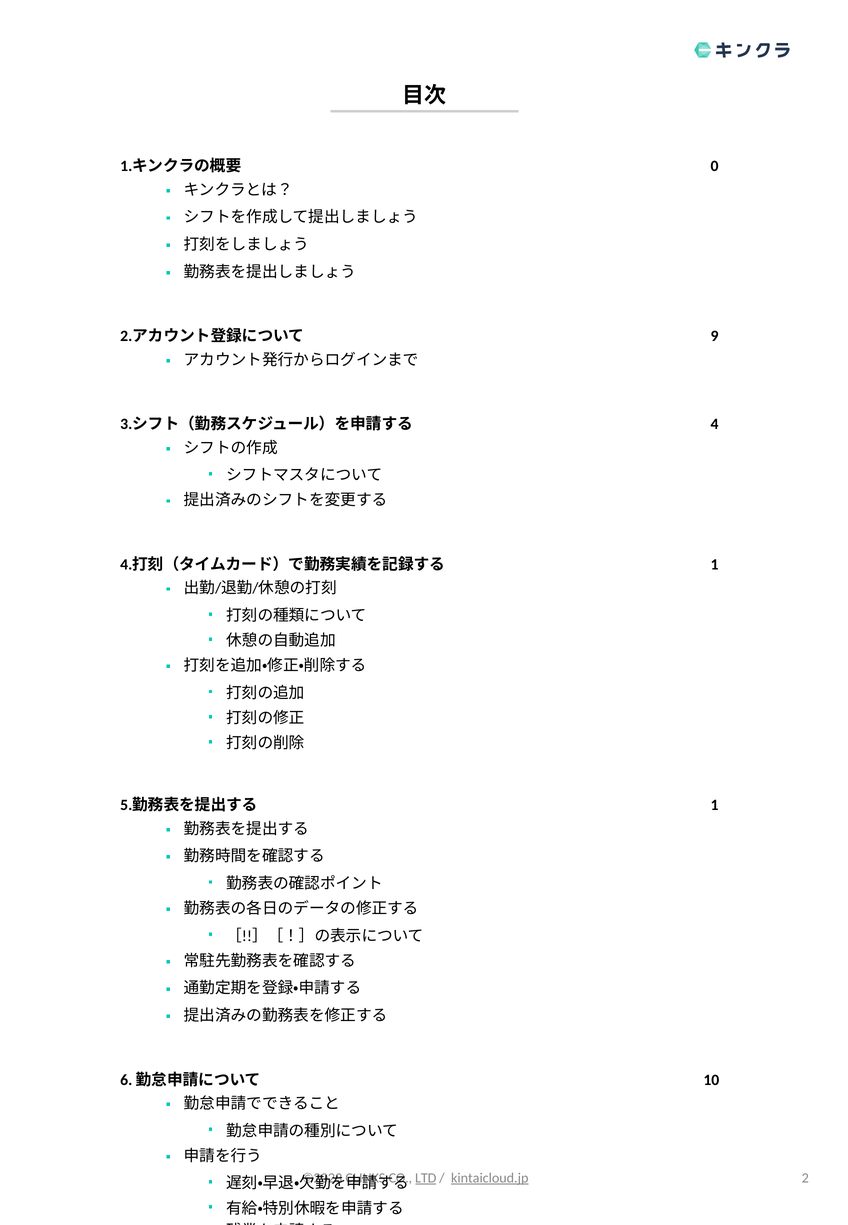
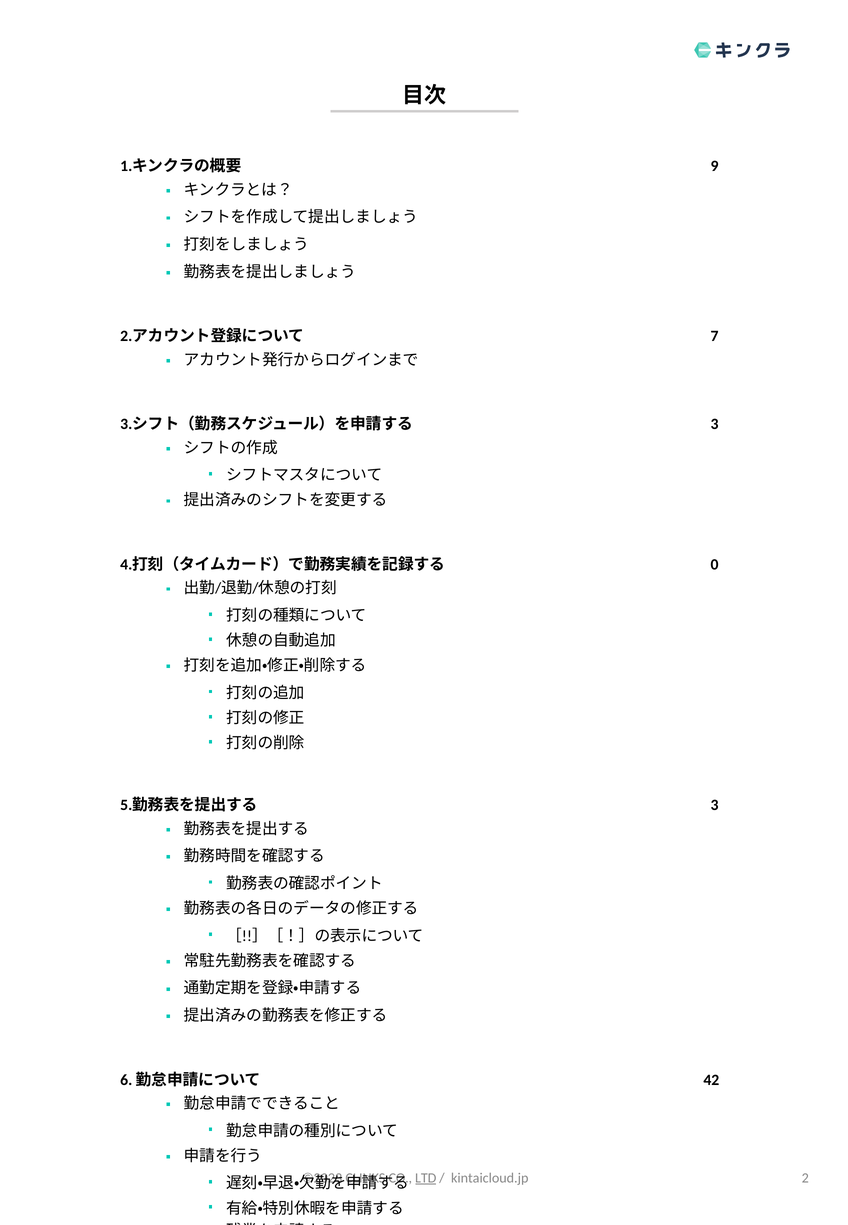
0: 0 -> 9 (715, 166)
9: 9 -> 7 (715, 336)
4: 4 -> 3 (715, 424)
1: 1 -> 0 (715, 565)
1: 1 -> 3 (715, 805)
10: 10 -> 42 (711, 1080)
kintaicloud.jp underline: present -> none (490, 1178)
